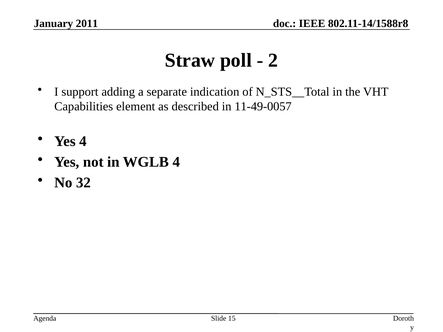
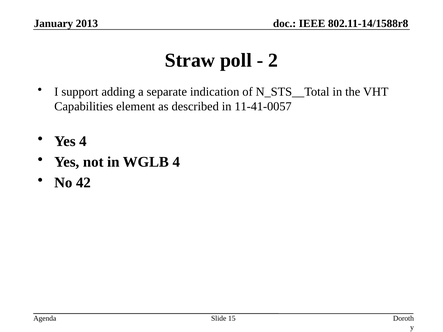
2011: 2011 -> 2013 (87, 24)
11-49-0057: 11-49-0057 -> 11-41-0057 (263, 106)
32: 32 -> 42 (83, 183)
